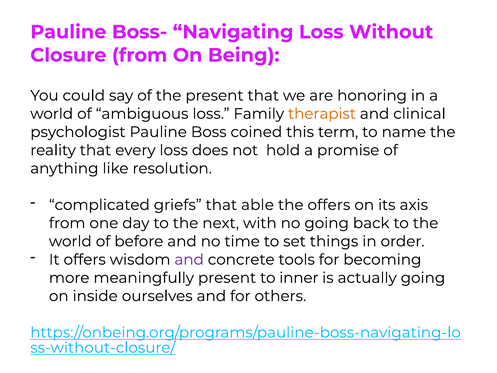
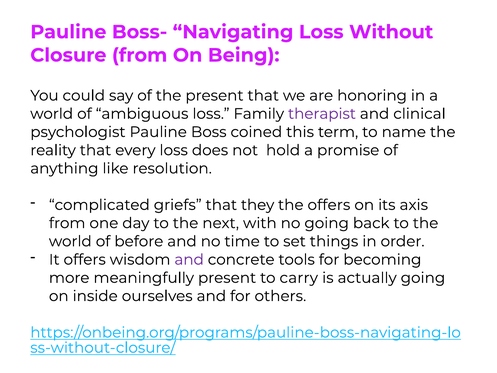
therapist colour: orange -> purple (322, 114)
able: able -> they (258, 205)
inner: inner -> carry (299, 278)
